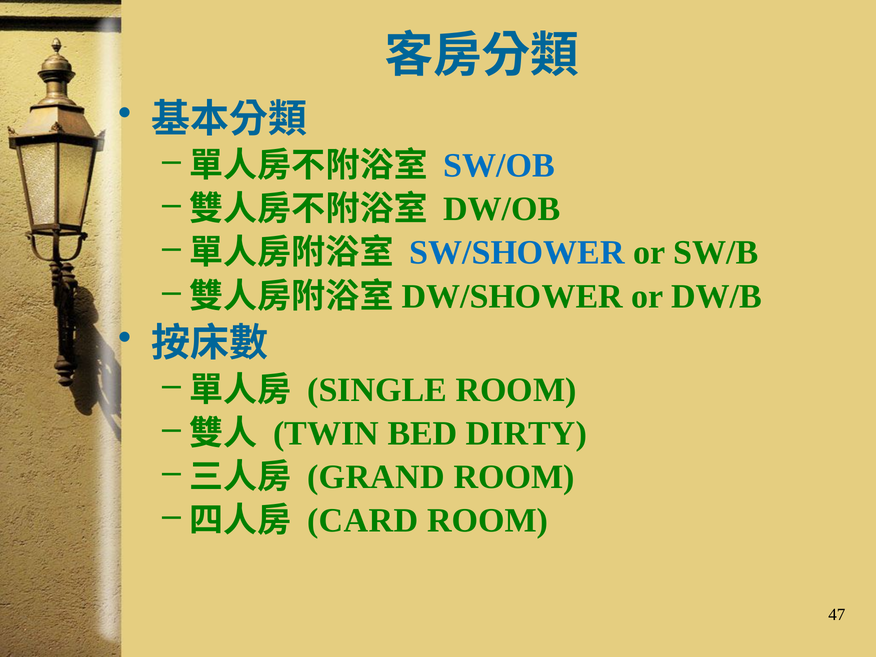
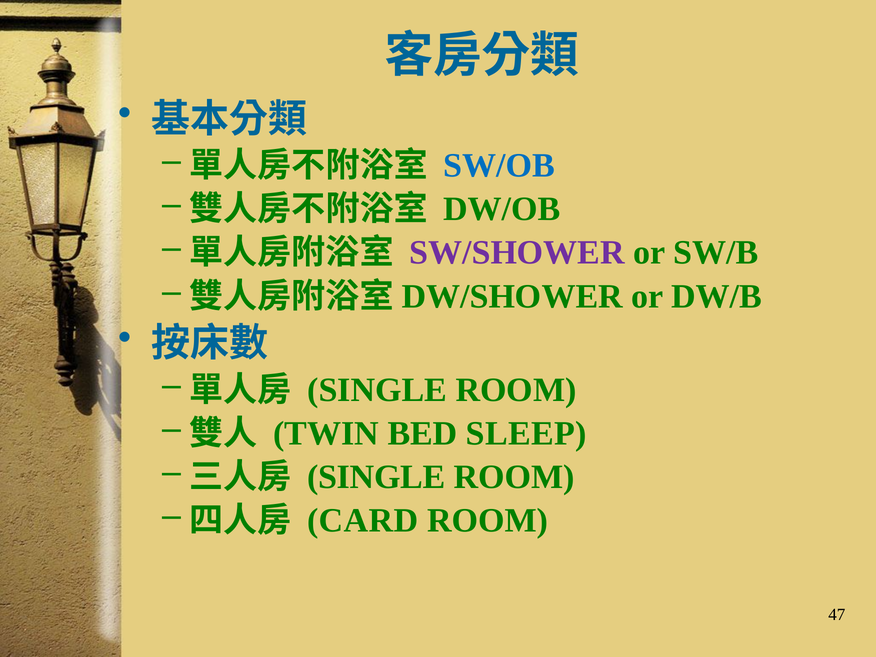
SW/SHOWER colour: blue -> purple (517, 253)
DIRTY: DIRTY -> SLEEP (526, 433)
GRAND: GRAND -> SINGLE (376, 477)
